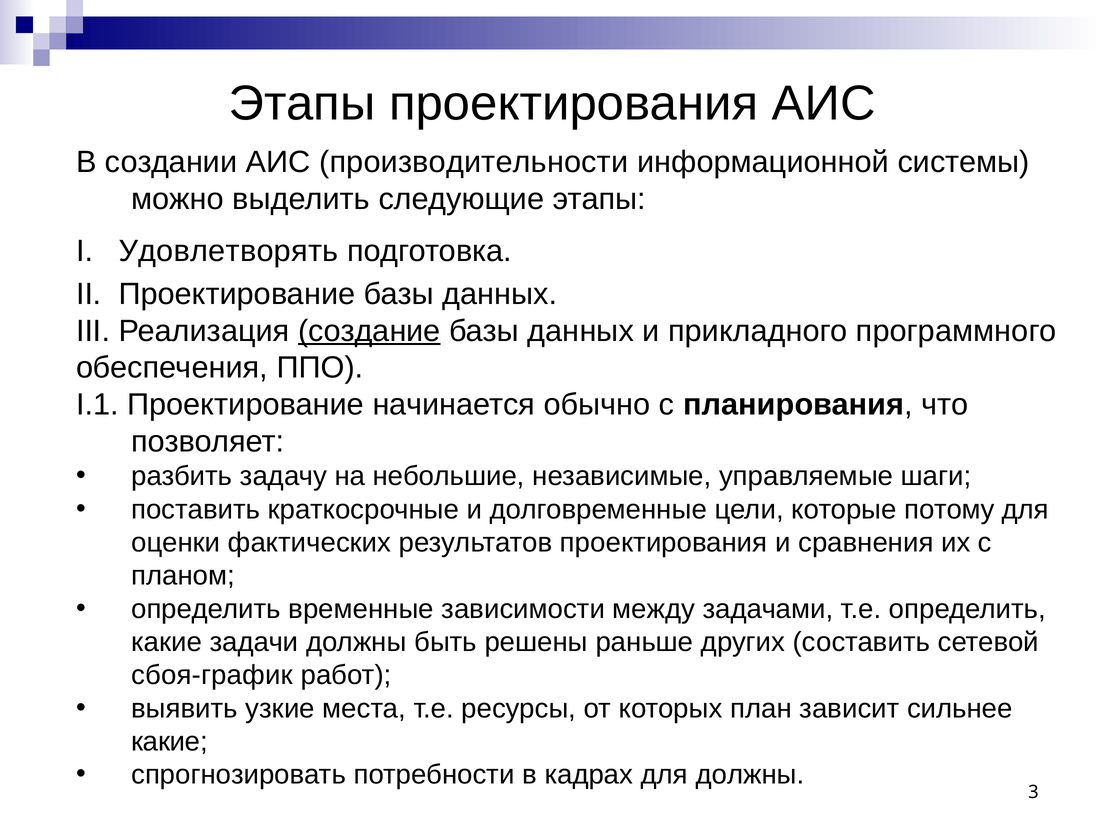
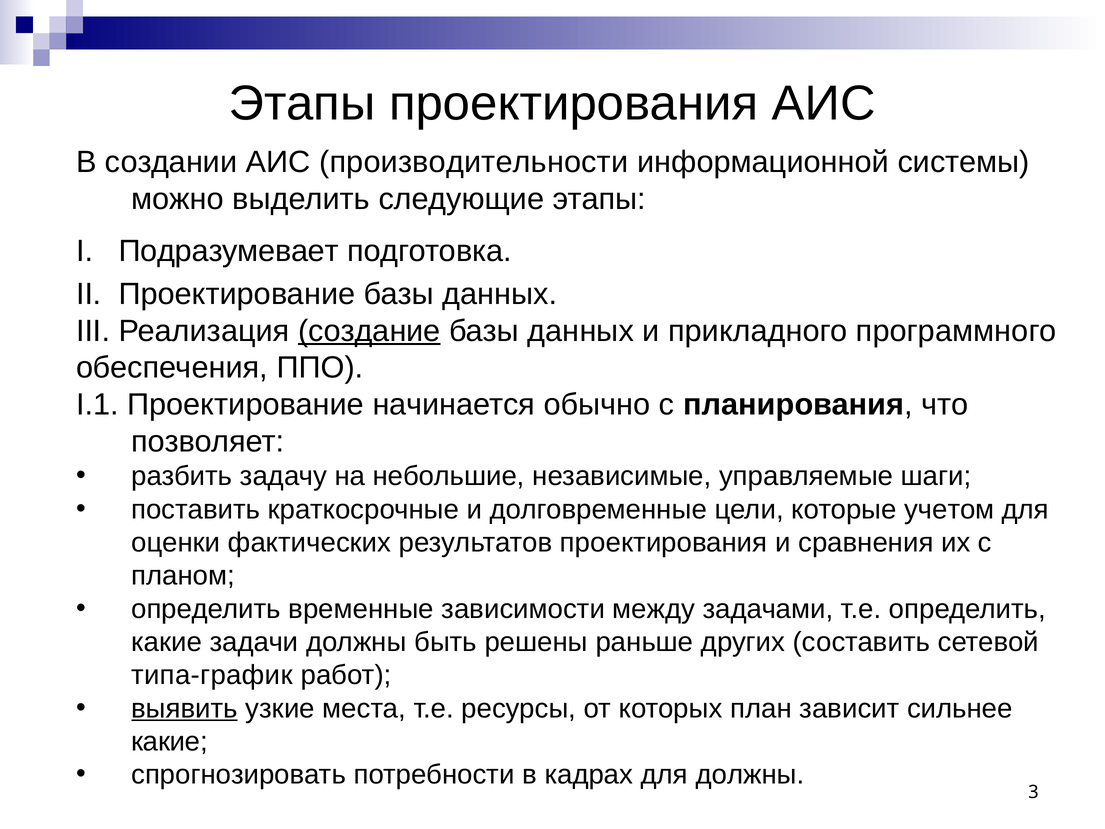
Удовлетворять: Удовлетворять -> Подразумевает (229, 251)
потому: потому -> учетом (949, 509)
сбоя-график: сбоя-график -> типа-график (212, 675)
выявить underline: none -> present (184, 708)
